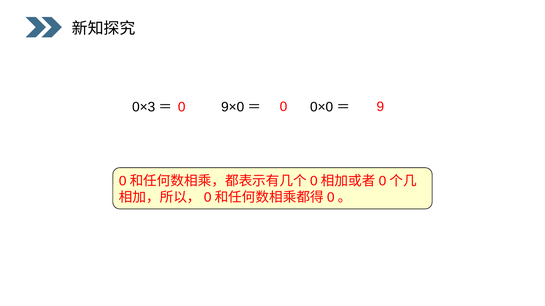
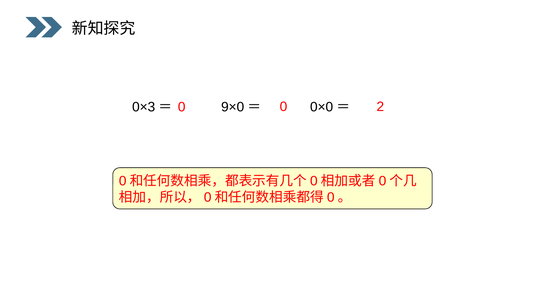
9: 9 -> 2 (380, 107)
